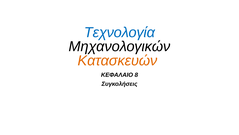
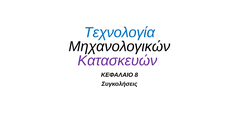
Κατασκευών colour: orange -> purple (117, 60)
